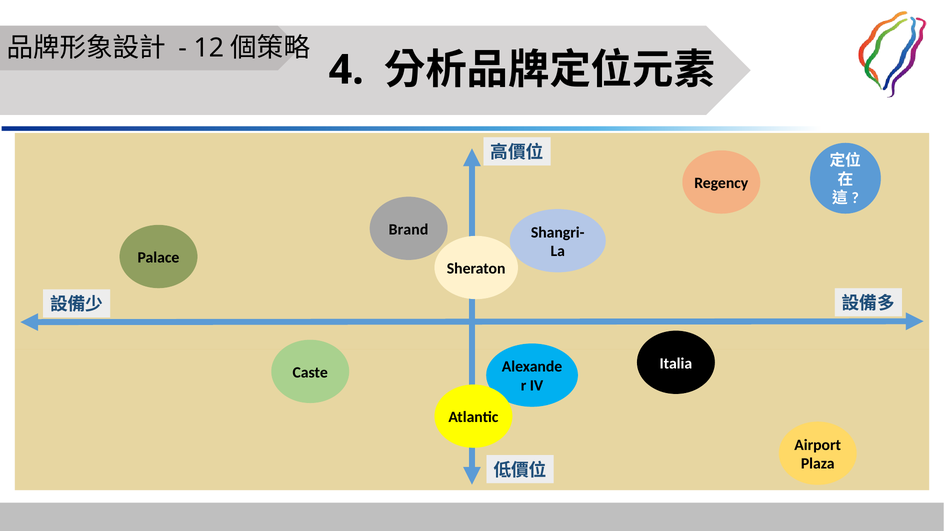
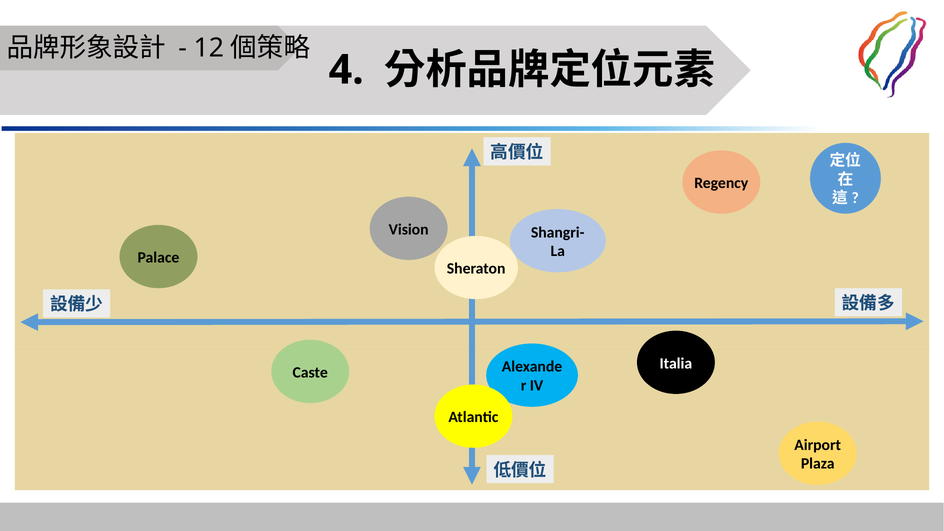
Brand: Brand -> Vision (409, 229)
